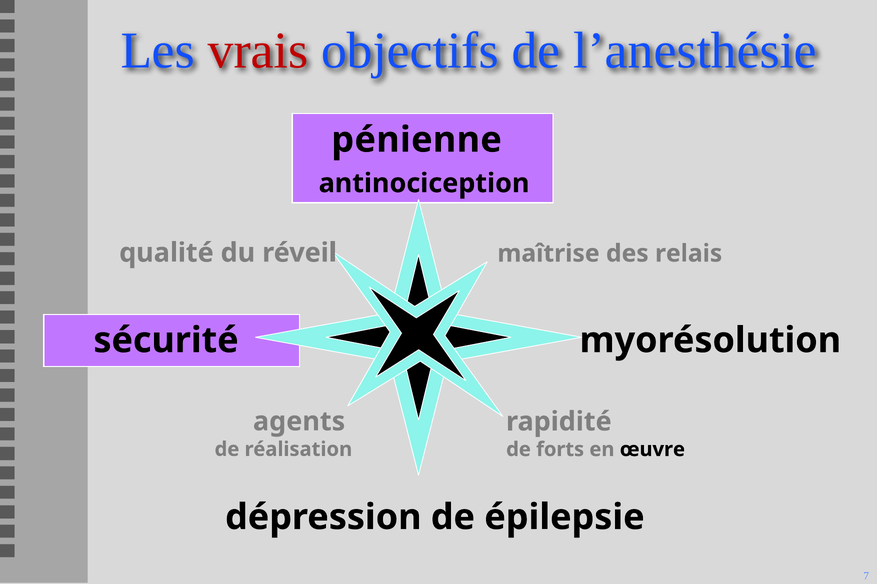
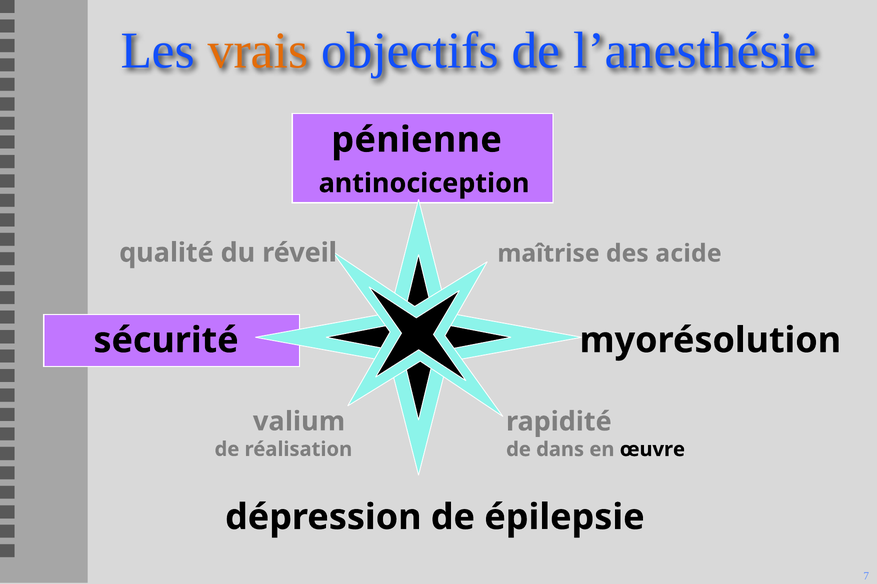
vrais colour: red -> orange (258, 51)
relais: relais -> acide (688, 253)
agents: agents -> valium (299, 421)
forts: forts -> dans (560, 449)
